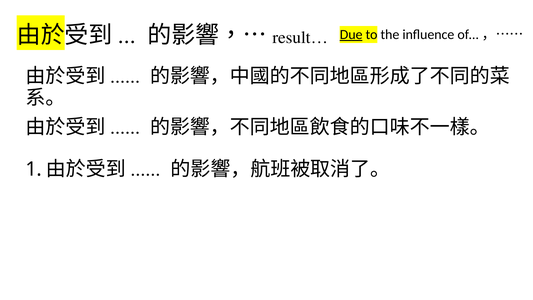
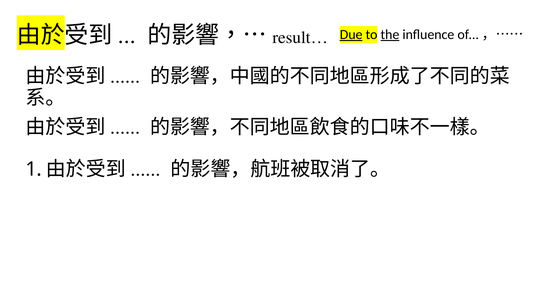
the underline: none -> present (390, 35)
